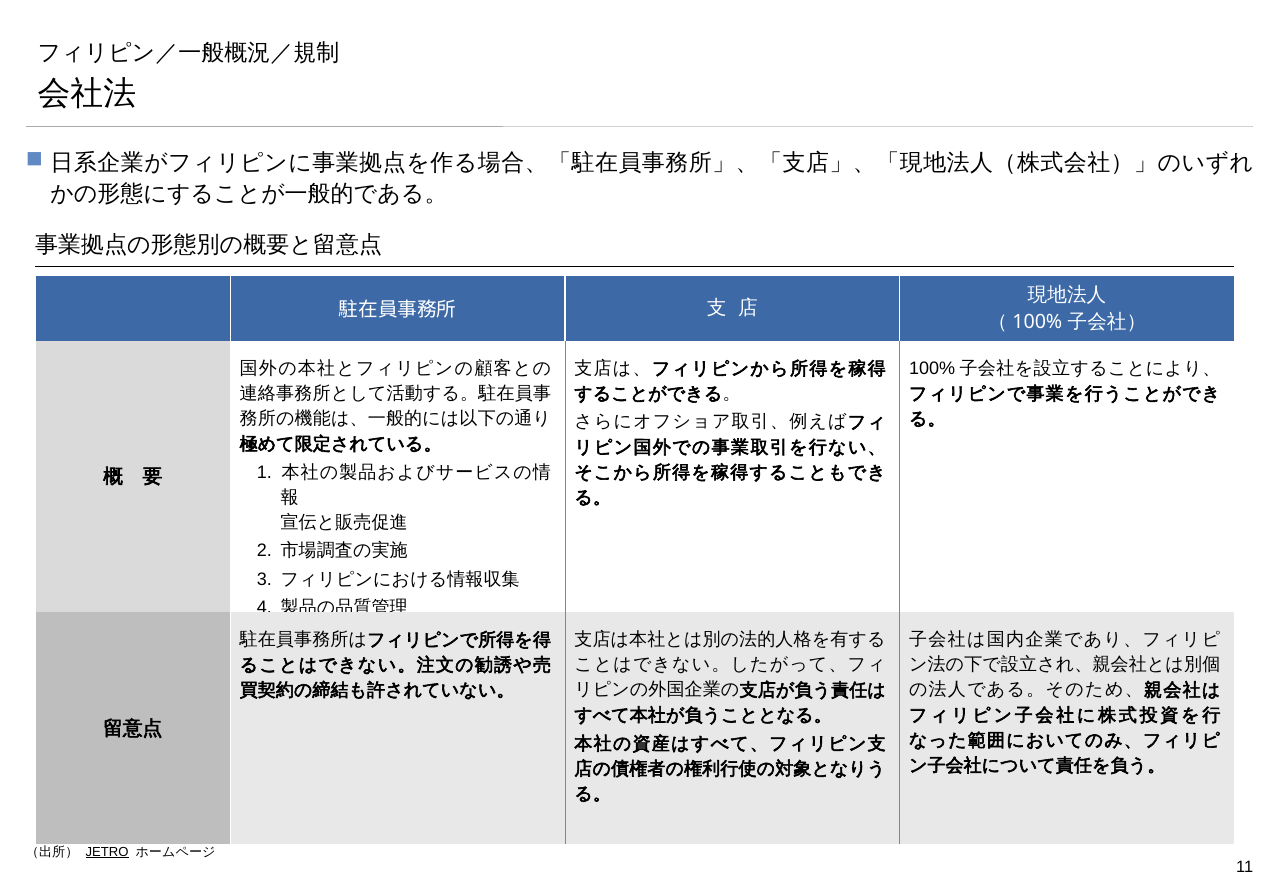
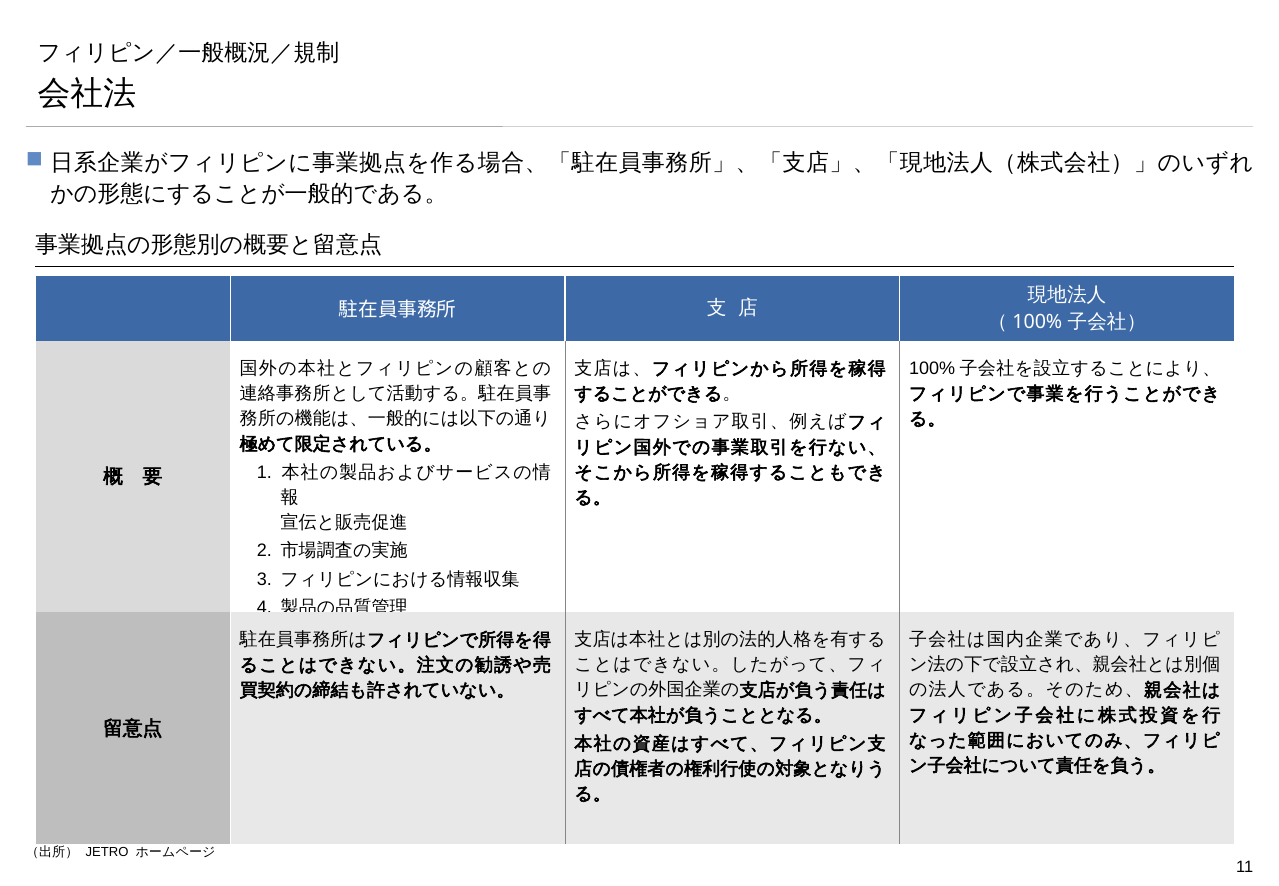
JETRO underline: present -> none (107, 851)
